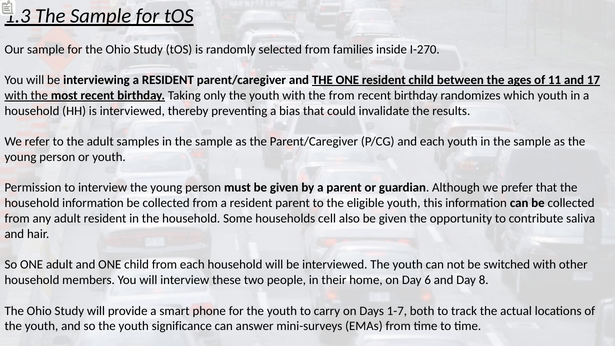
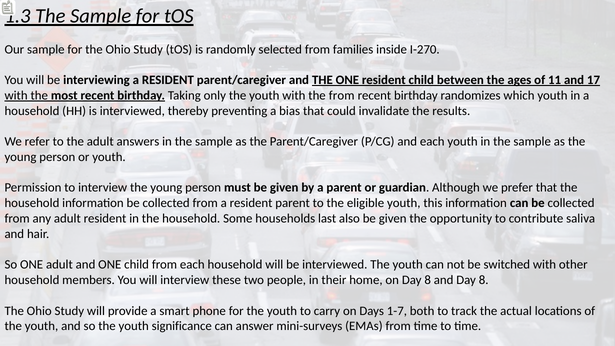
samples: samples -> answers (138, 142)
cell: cell -> last (327, 218)
on Day 6: 6 -> 8 (428, 280)
